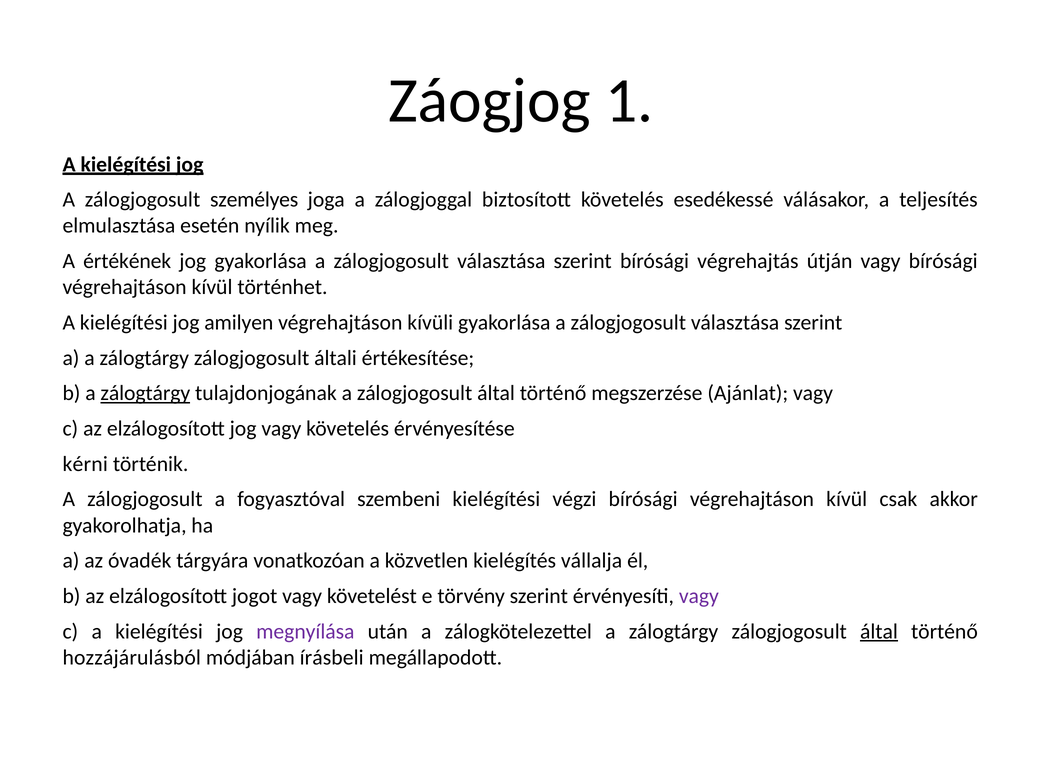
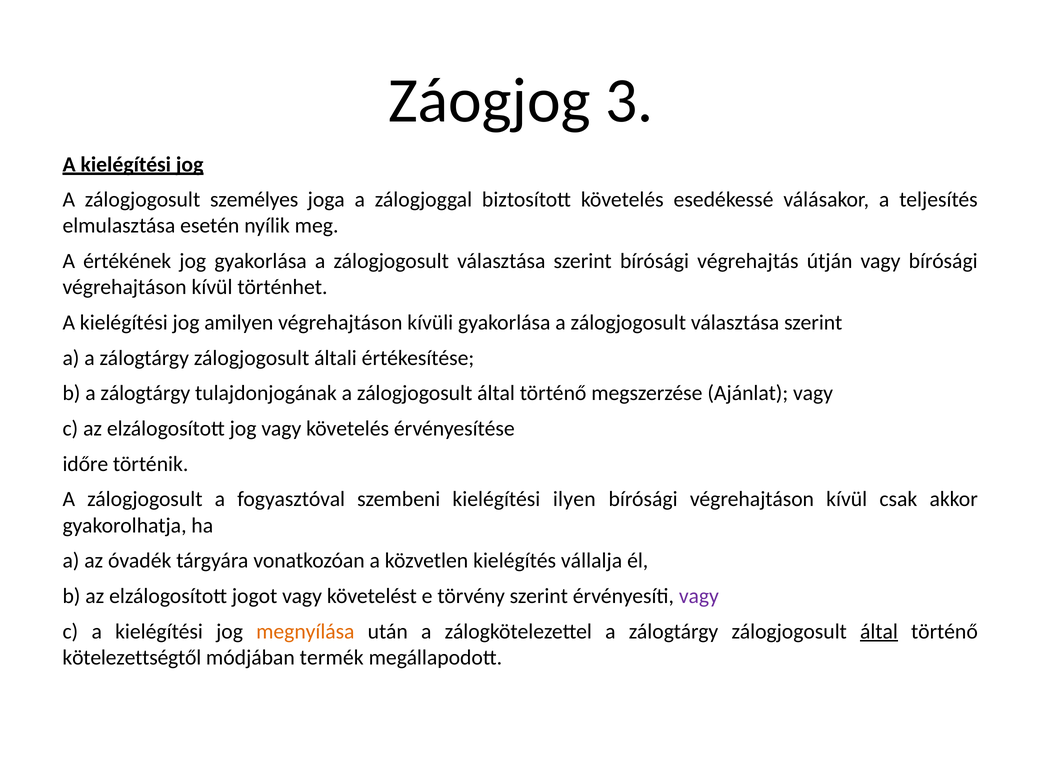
1: 1 -> 3 (629, 101)
zálogtárgy underline: present -> none (145, 393)
kérni: kérni -> időre (85, 464)
végzi: végzi -> ilyen (574, 499)
megnyílása colour: purple -> orange (305, 631)
hozzájárulásból: hozzájárulásból -> kötelezettségtől (132, 657)
írásbeli: írásbeli -> termék (332, 657)
